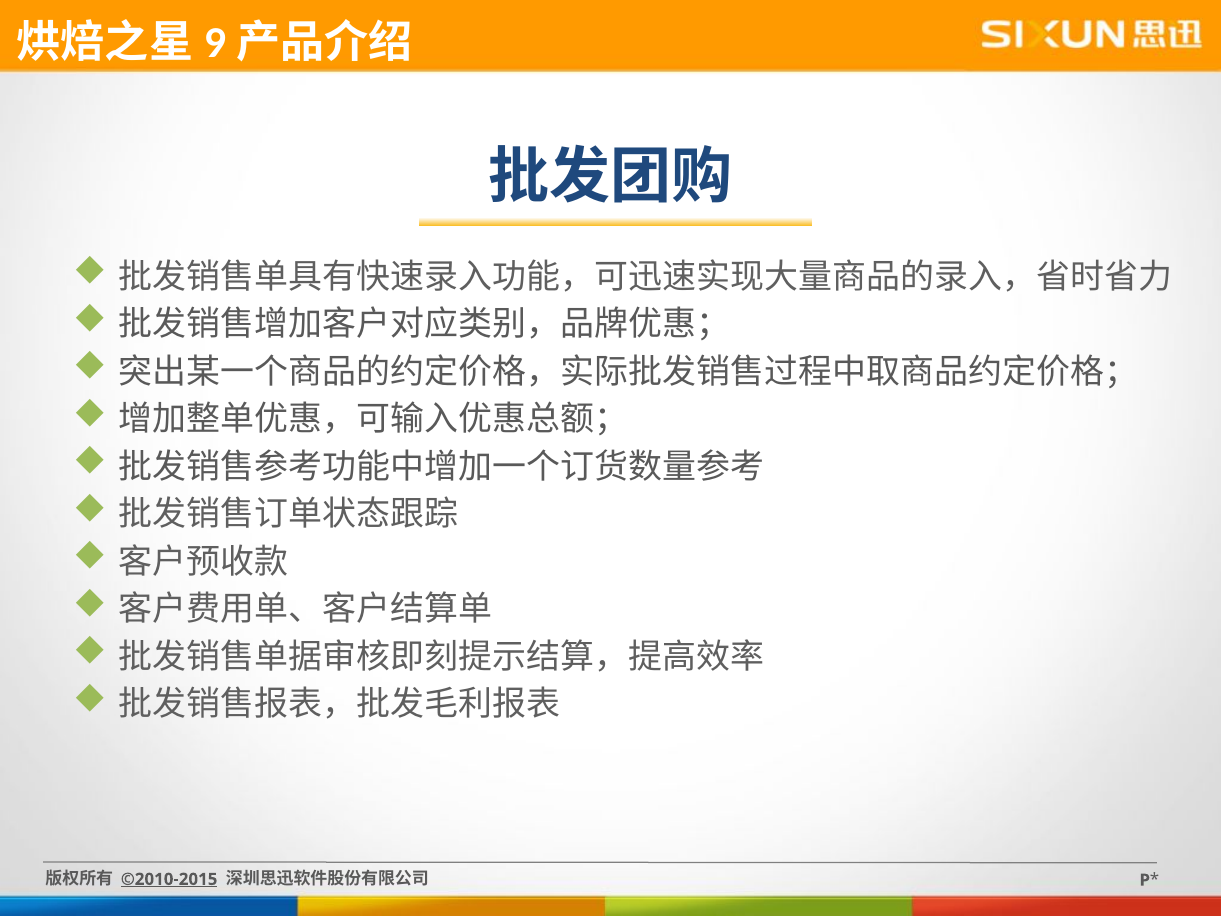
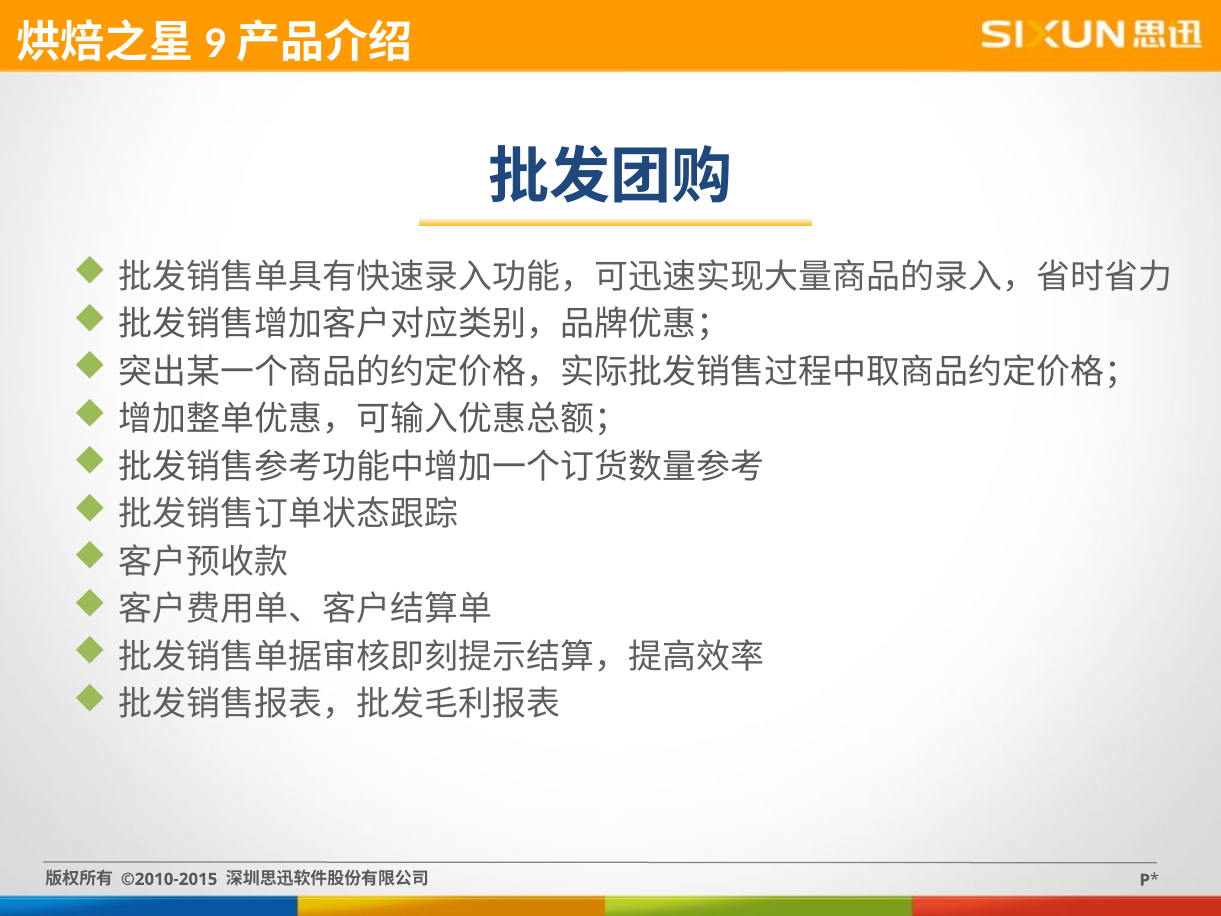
©2010-2015 underline: present -> none (169, 879)
